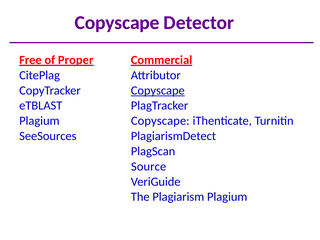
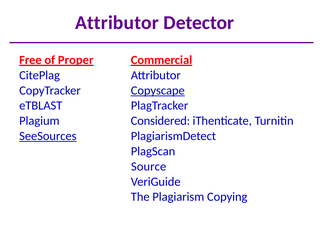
Copyscape: Copyscape -> Attributor (117, 23)
Copyscape: Copyscape -> Considered (160, 121)
SeeSources underline: none -> present (48, 136)
Plagiarism Plagium: Plagium -> Copying (227, 197)
